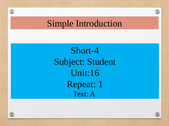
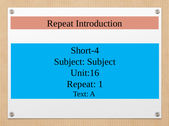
Simple: Simple -> Repeat (60, 24)
Subject Student: Student -> Subject (101, 62)
